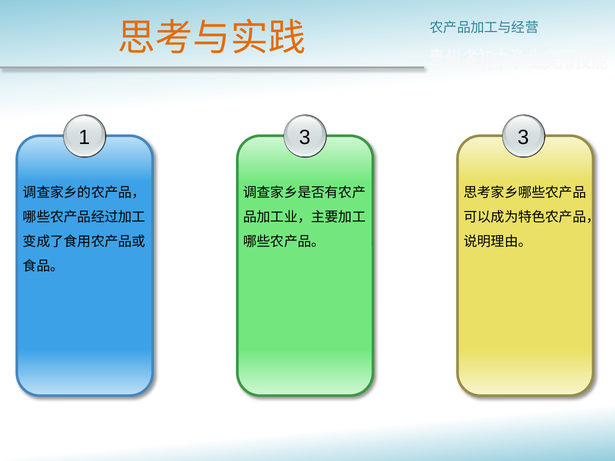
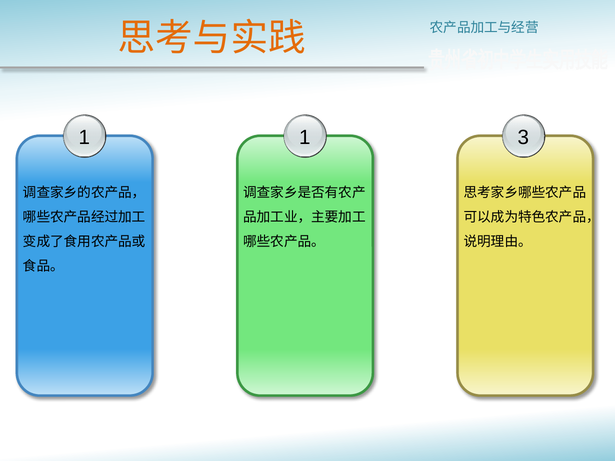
1 3: 3 -> 1 (305, 137)
